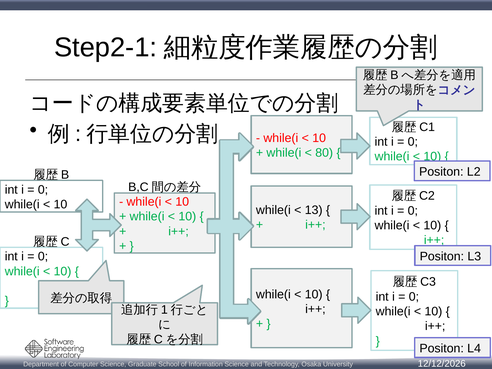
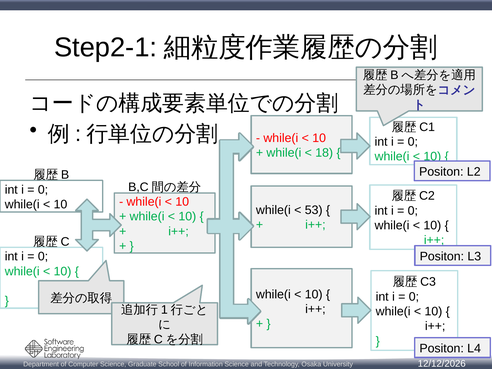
80: 80 -> 18 (324, 153)
13: 13 -> 53 (314, 210)
